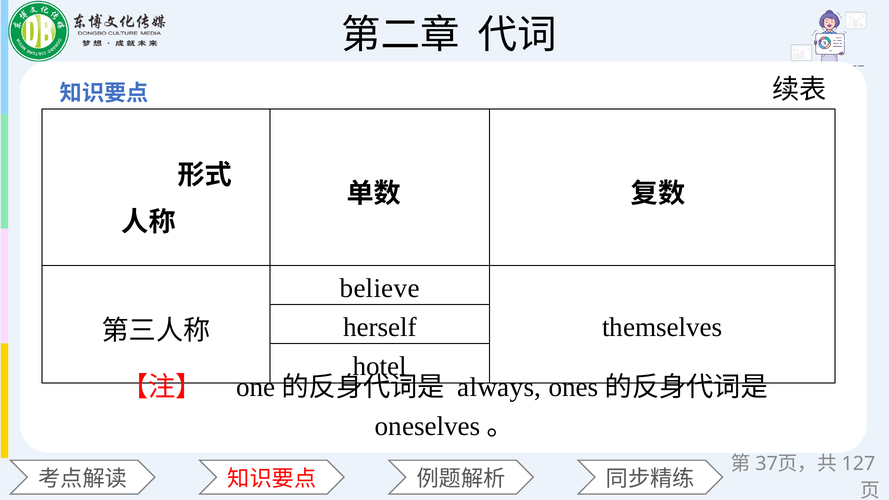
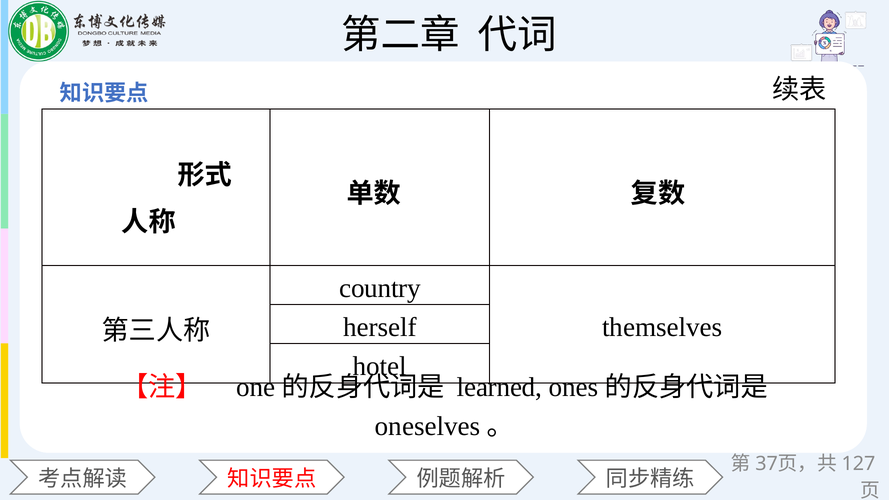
believe: believe -> country (380, 288)
always: always -> learned (500, 387)
